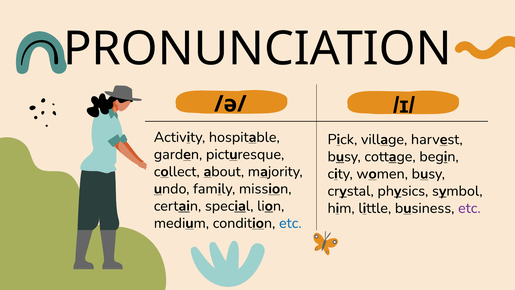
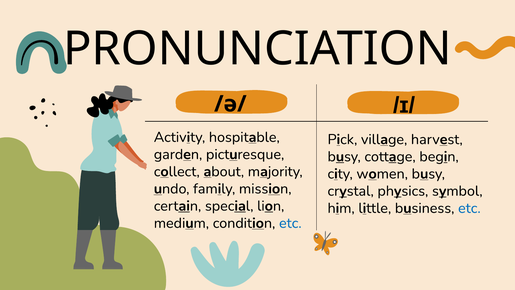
etc colour: purple -> blue (469, 208)
